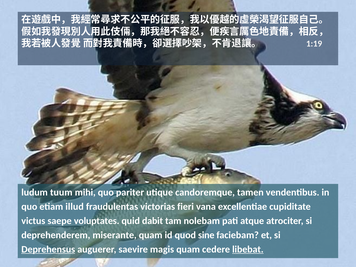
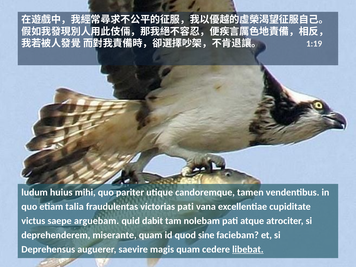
tuum: tuum -> huius (61, 192)
illud: illud -> talia (75, 207)
victorias fieri: fieri -> pati (186, 207)
voluptates: voluptates -> arguebam (97, 221)
Deprehensus underline: present -> none (48, 249)
